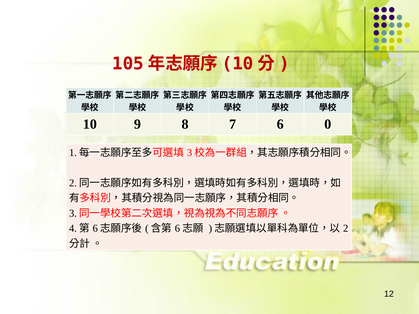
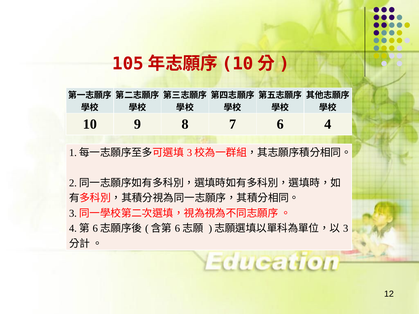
0: 0 -> 4 (328, 124)
2: 2 -> 3 (346, 229)
